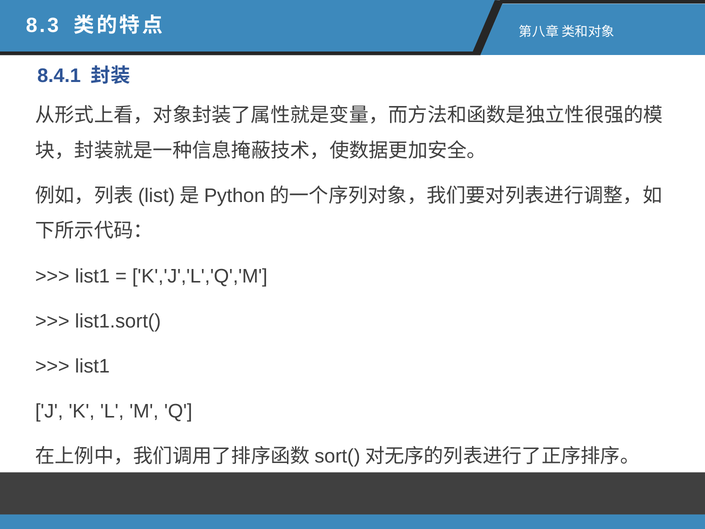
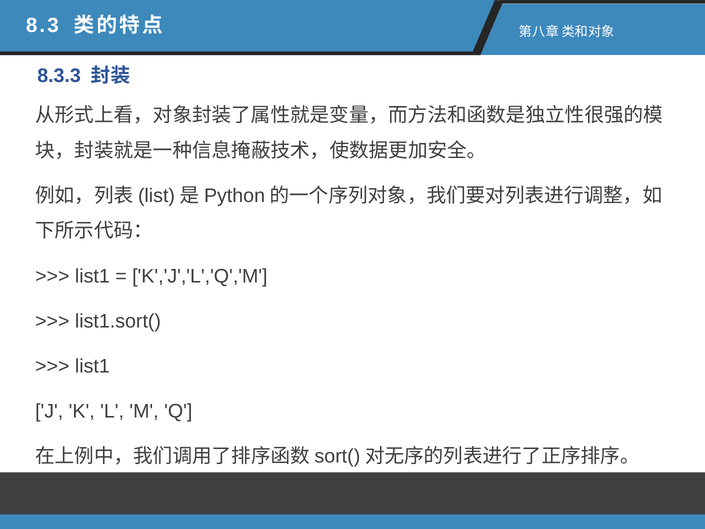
8.4.1: 8.4.1 -> 8.3.3 (59, 76)
